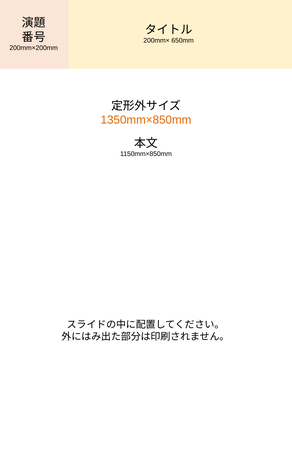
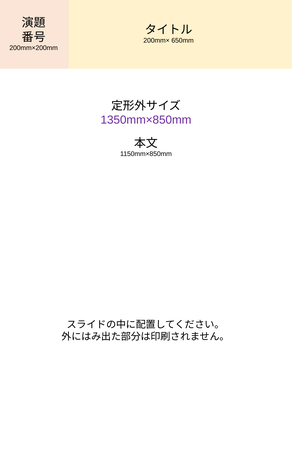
1350mm×850mm colour: orange -> purple (146, 120)
